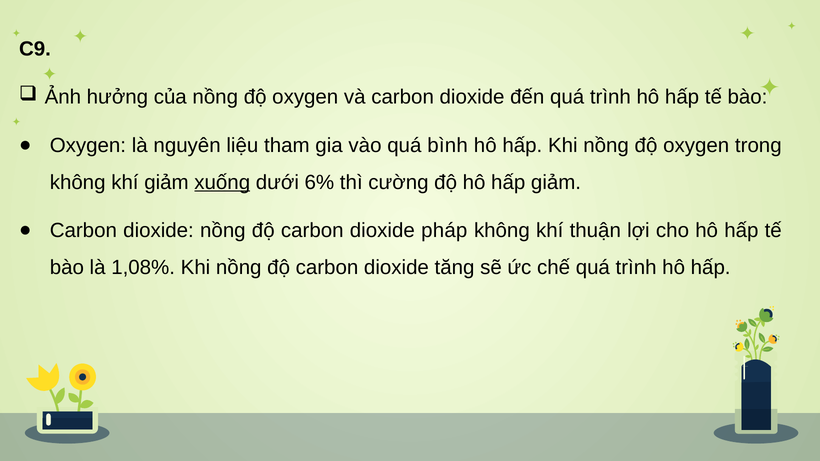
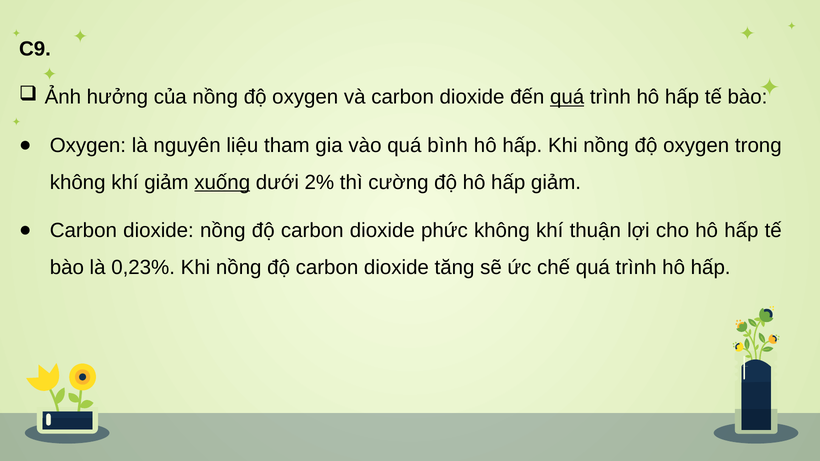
quá underline: none -> present (567, 97)
6%: 6% -> 2% (319, 182)
pháp: pháp -> phức (444, 231)
1,08%: 1,08% -> 0,23% (143, 268)
